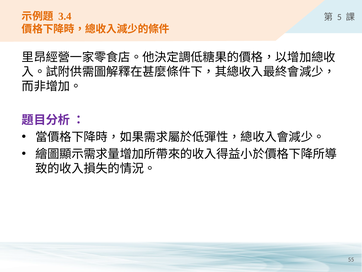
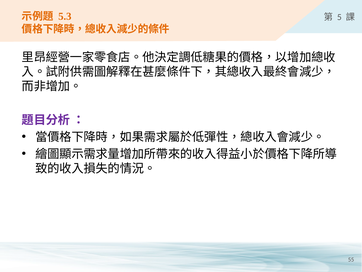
3.4: 3.4 -> 5.3 (65, 16)
